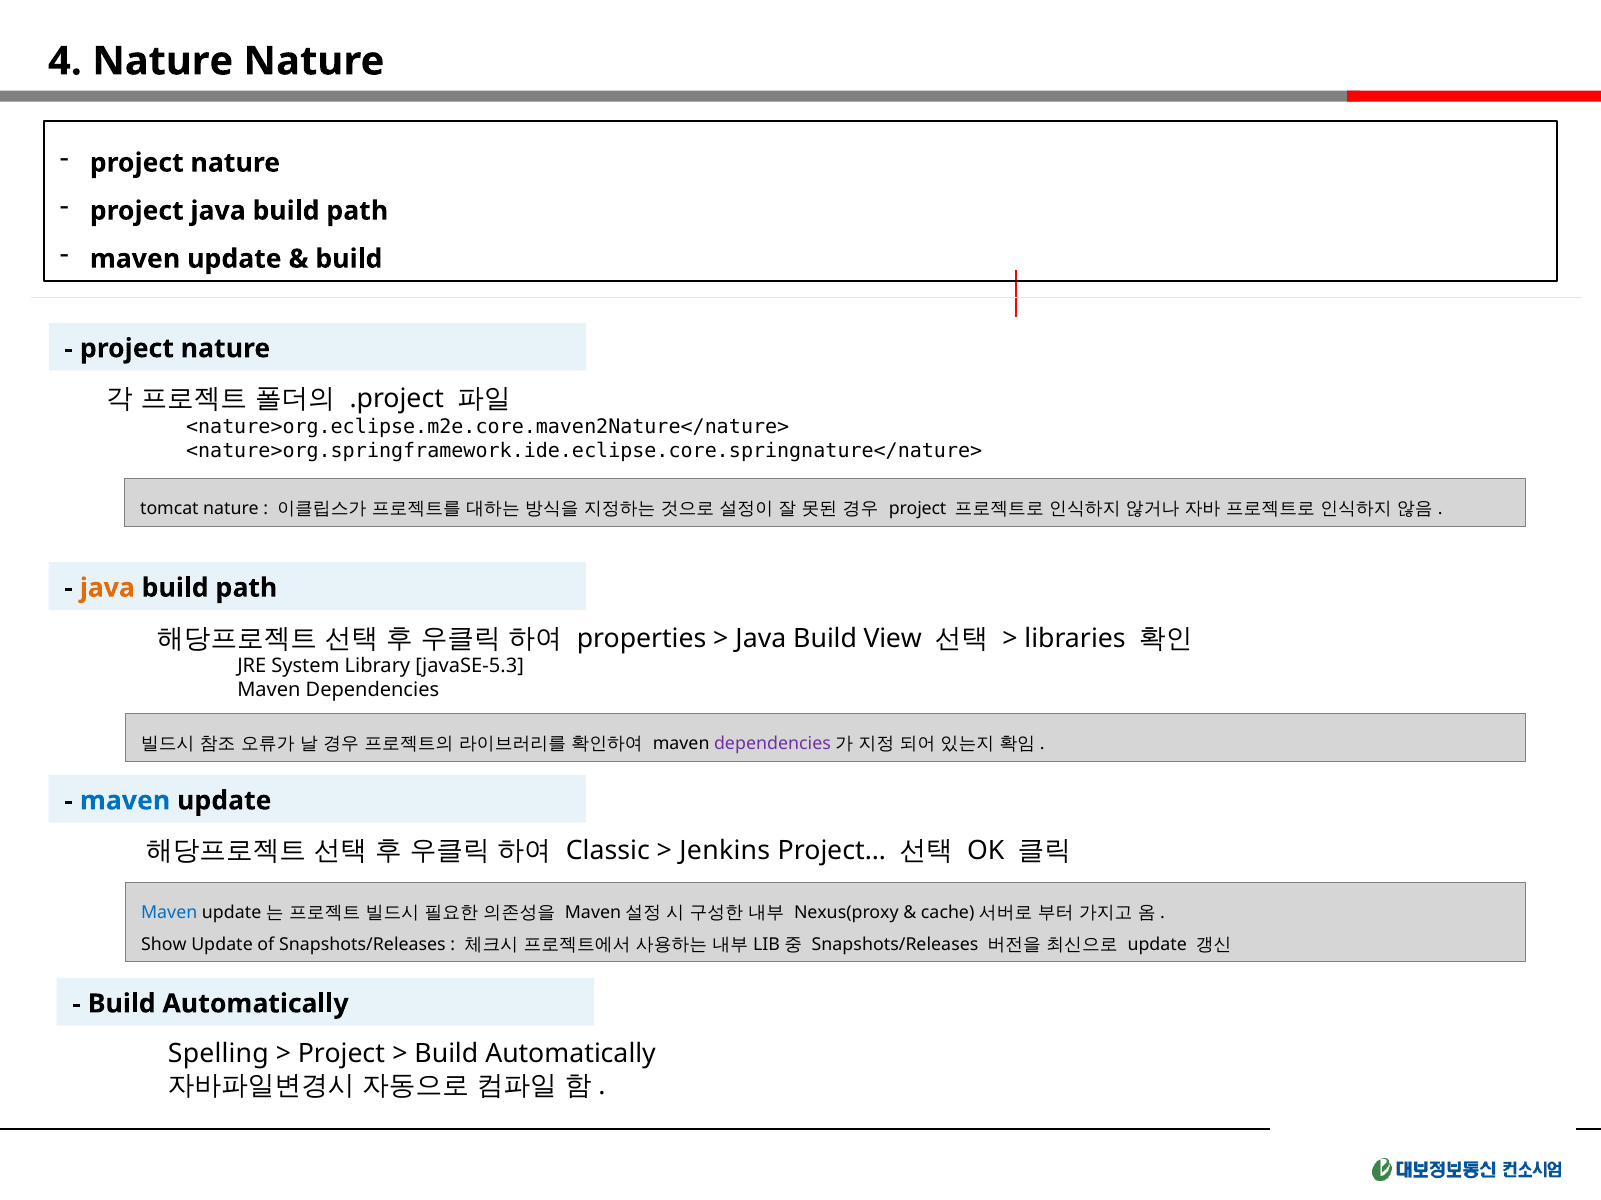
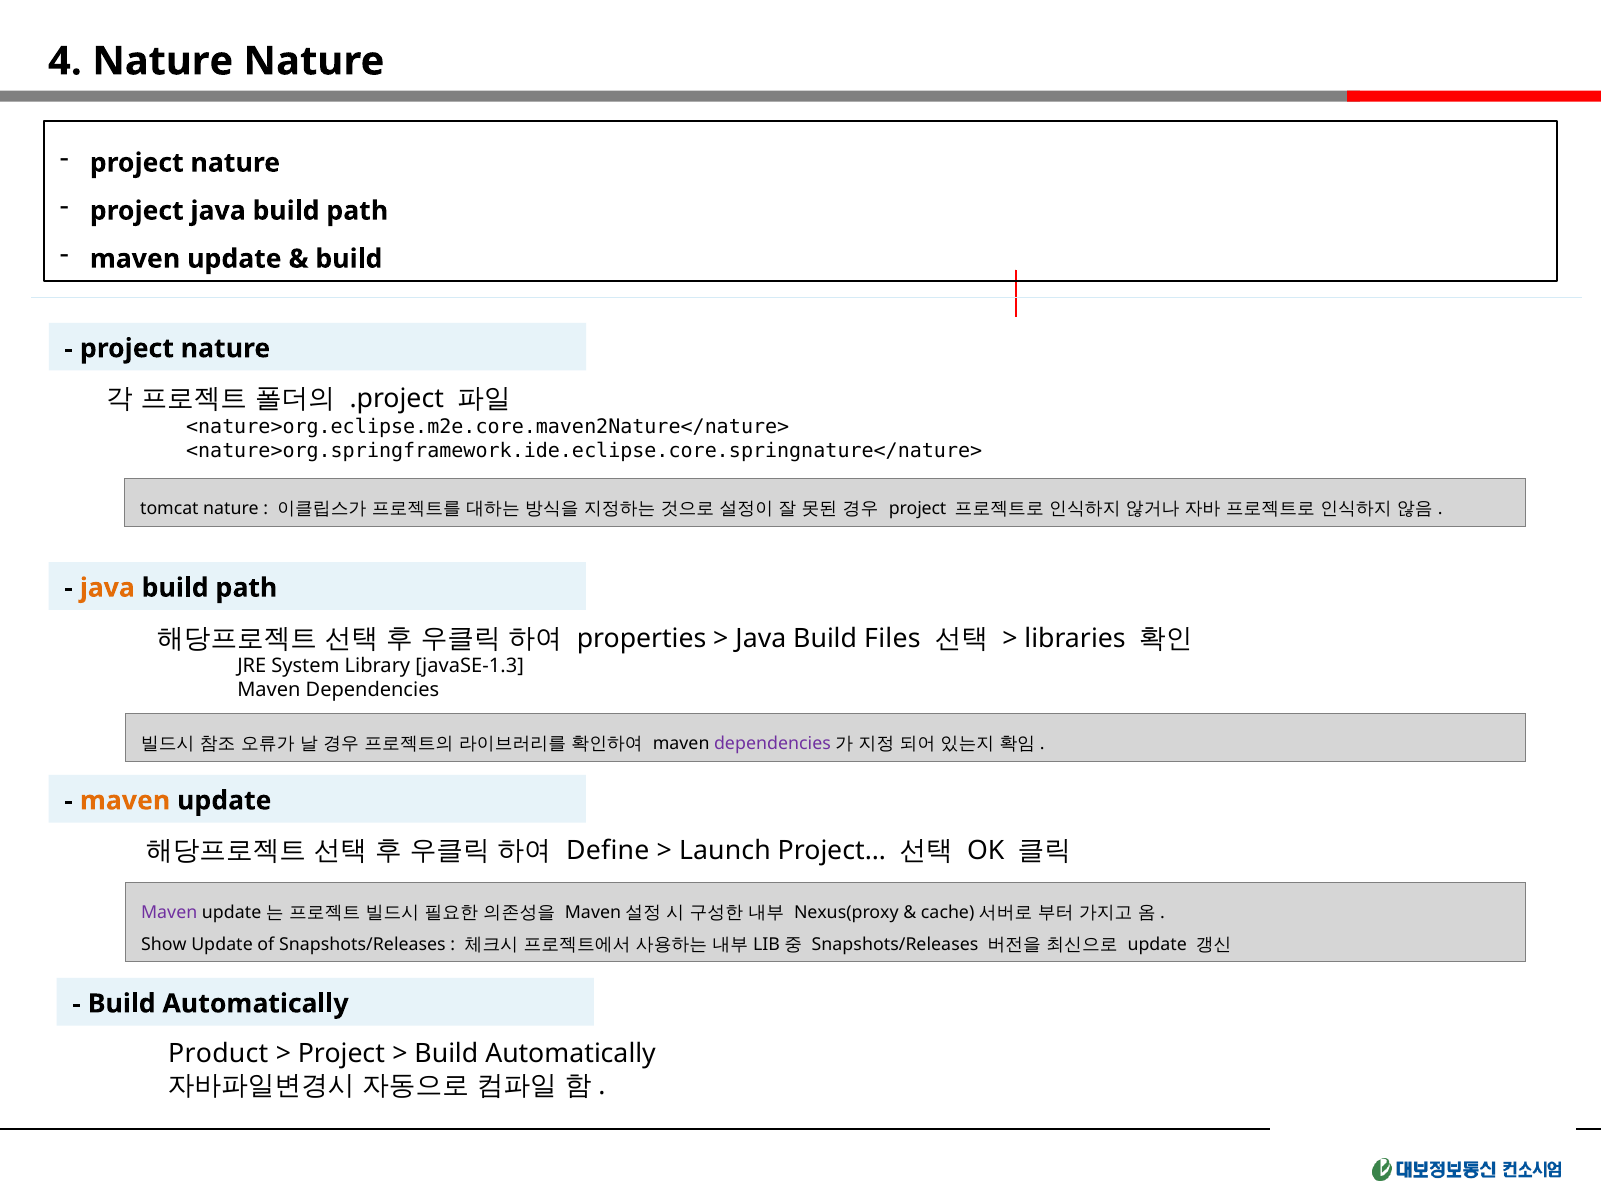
View: View -> Files (892, 639)
javaSE-5.3: javaSE-5.3 -> javaSE-1.3 (470, 666)
maven colour: blue -> orange (125, 801)
Classic: Classic -> Define (608, 852)
Jenkins: Jenkins -> Launch (725, 852)
Maven colour: blue -> purple (169, 913)
Spelling: Spelling -> Product (218, 1055)
